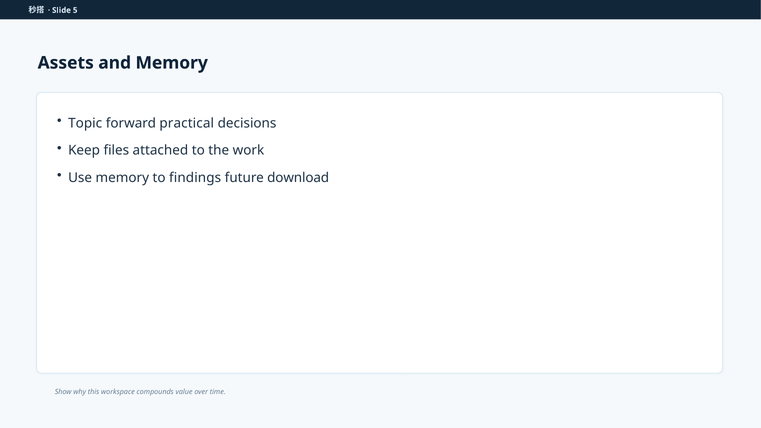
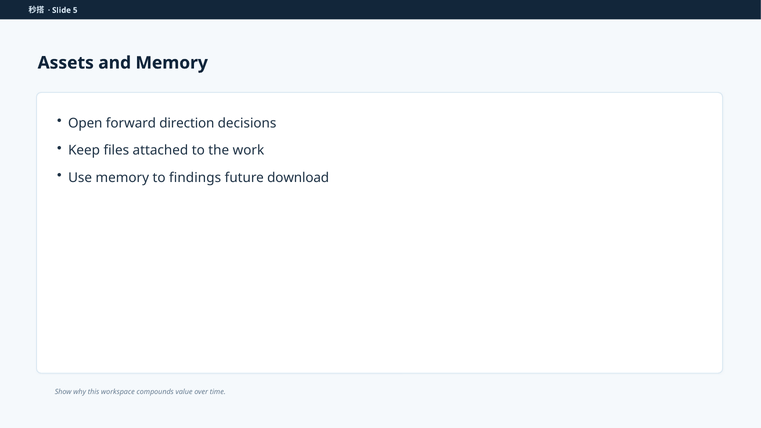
Topic: Topic -> Open (85, 123)
practical: practical -> direction (187, 123)
